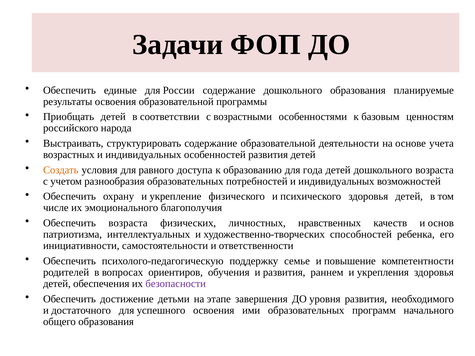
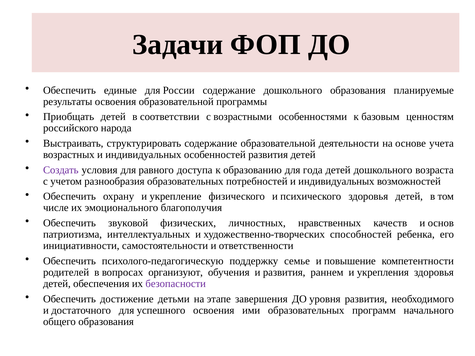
Создать colour: orange -> purple (61, 170)
Обеспечить возраста: возраста -> звуковой (128, 223)
ориентиров: ориентиров -> организуют (176, 273)
